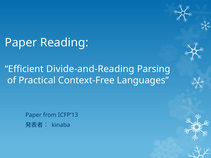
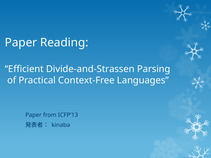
Divide-and-Reading: Divide-and-Reading -> Divide-and-Strassen (90, 69)
